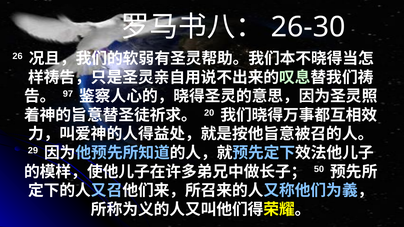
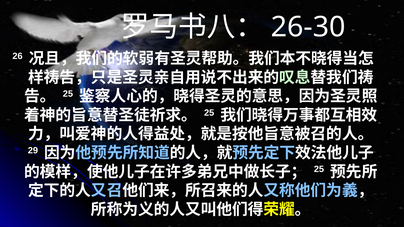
97: 97 -> 25 (68, 94)
20: 20 -> 25 (209, 113)
50: 50 -> 25 (319, 169)
